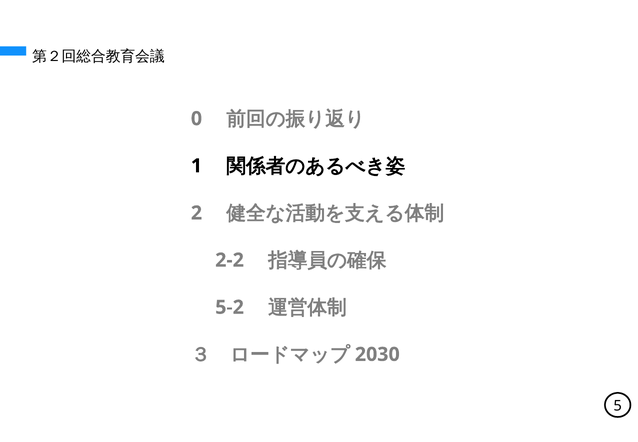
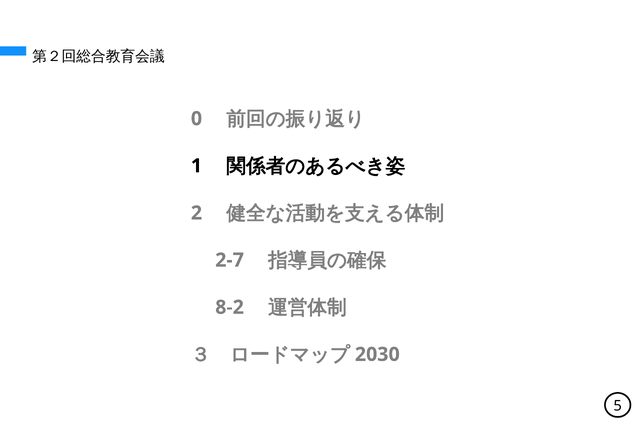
2-2: 2-2 -> 2-7 (230, 260)
5-2: 5-2 -> 8-2 (230, 307)
